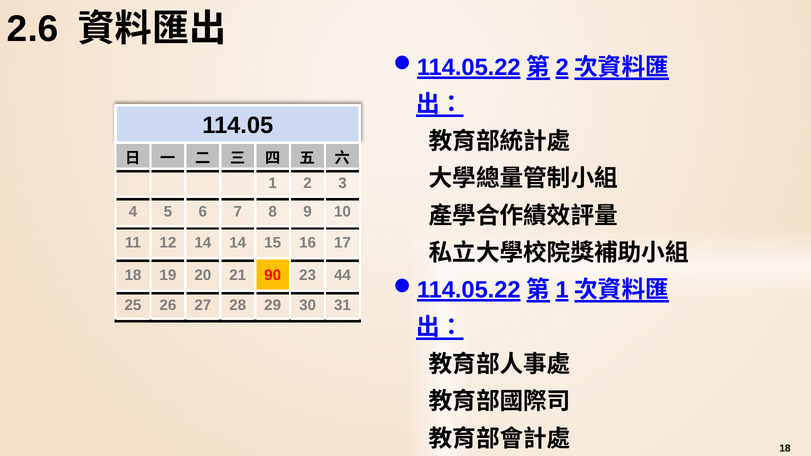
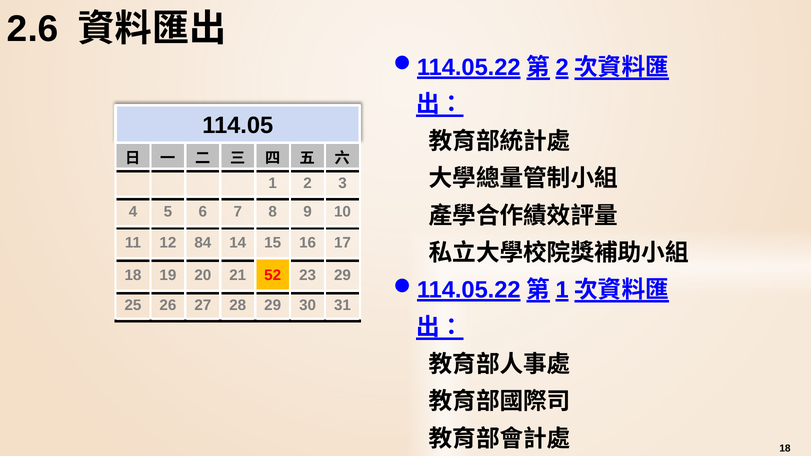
12 14: 14 -> 84 (203, 243)
90: 90 -> 52 (273, 275)
23 44: 44 -> 29 (342, 275)
